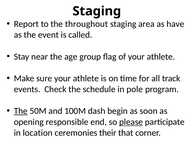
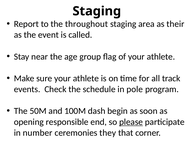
have: have -> their (175, 24)
The underline: present -> none (21, 111)
location: location -> number (38, 133)
their: their -> they (108, 133)
